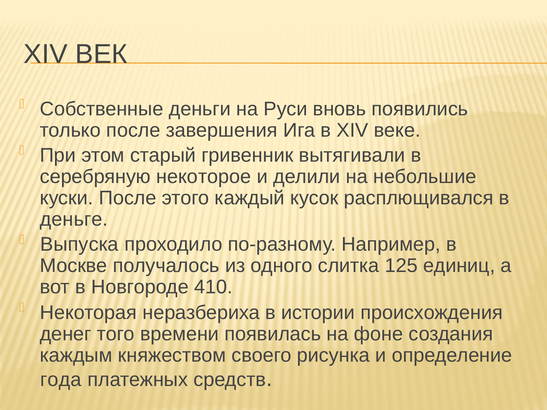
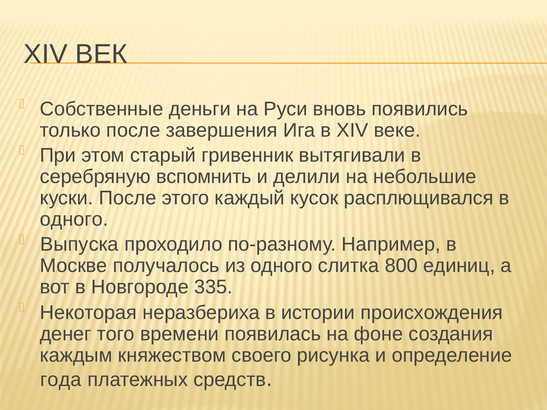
некоторое: некоторое -> вспомнить (204, 177)
деньге: деньге -> одного (74, 219)
125: 125 -> 800 (401, 266)
410: 410 -> 335 (213, 287)
